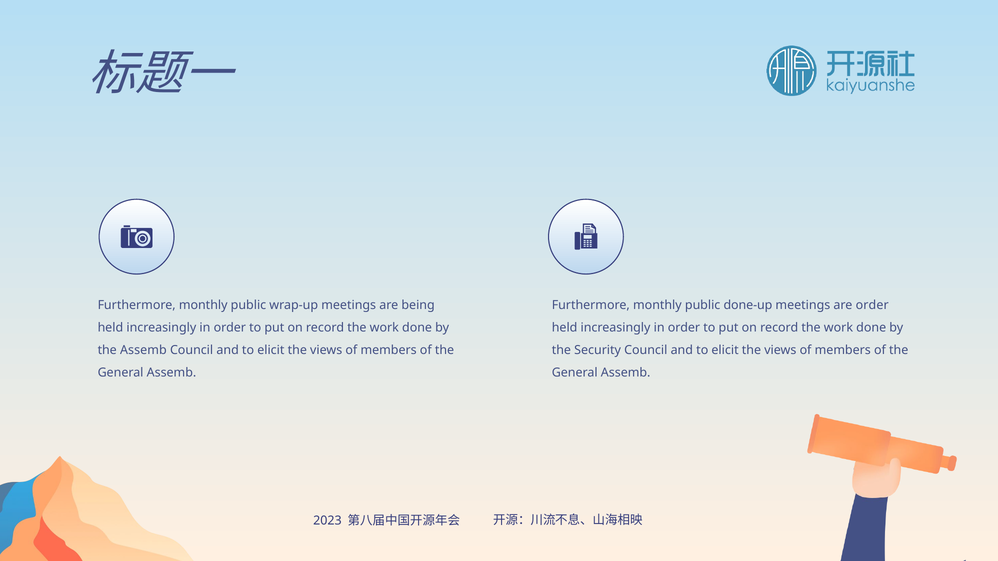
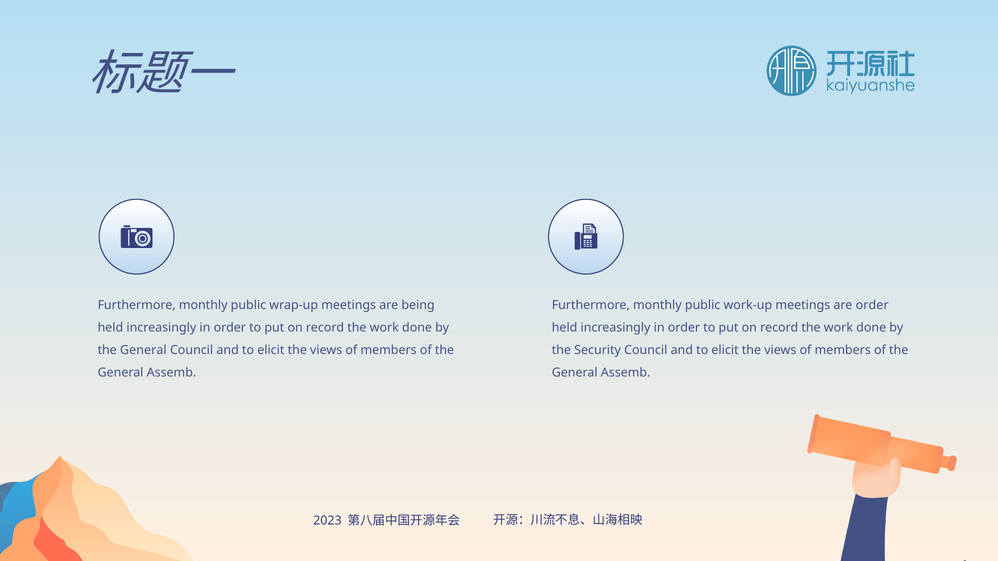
done-up: done-up -> work-up (748, 305)
Assemb: Assemb -> General (143, 350)
